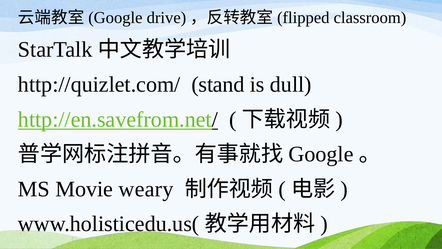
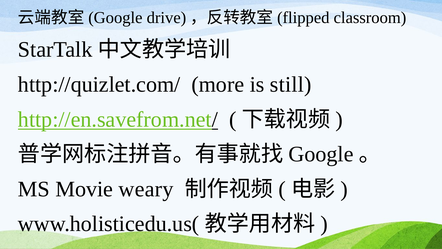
stand: stand -> more (218, 84)
dull: dull -> still (291, 84)
